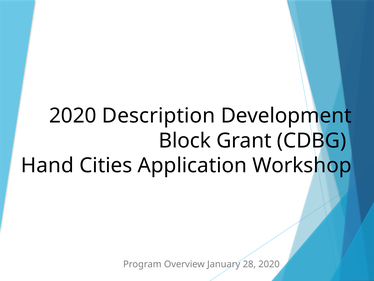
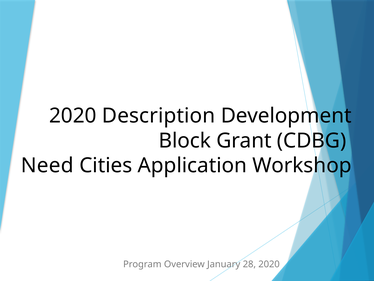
Hand: Hand -> Need (47, 165)
